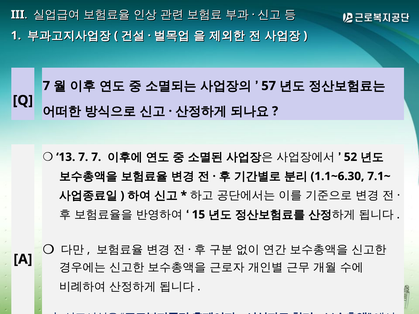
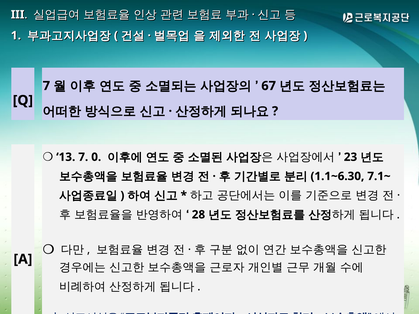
57: 57 -> 67 (269, 86)
7 7: 7 -> 0 (96, 157)
52: 52 -> 23 (351, 157)
15: 15 -> 28 (198, 215)
